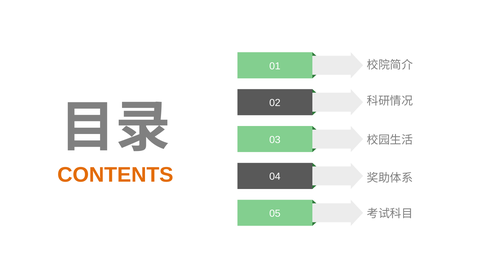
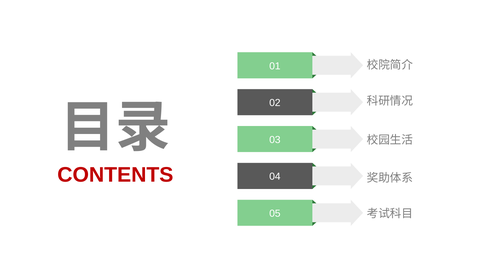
CONTENTS colour: orange -> red (115, 175)
